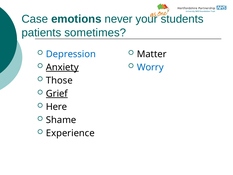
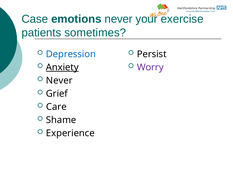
students: students -> exercise (182, 19)
Matter: Matter -> Persist (152, 54)
Worry colour: blue -> purple (150, 67)
Those: Those -> Never (59, 80)
Grief underline: present -> none (57, 93)
Here: Here -> Care (56, 107)
